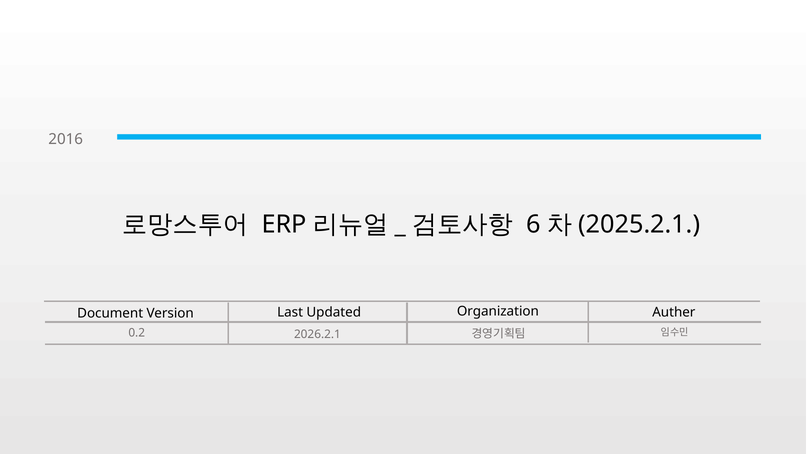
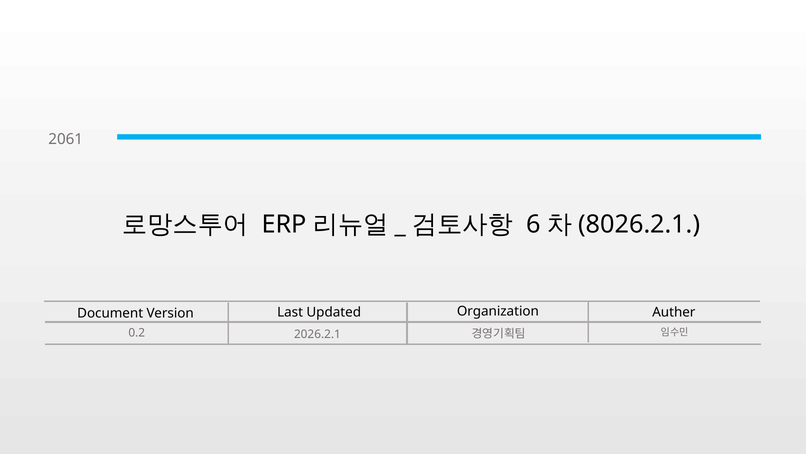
2016: 2016 -> 2061 (66, 139)
2025.2.1: 2025.2.1 -> 8026.2.1 (639, 225)
